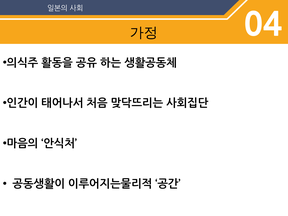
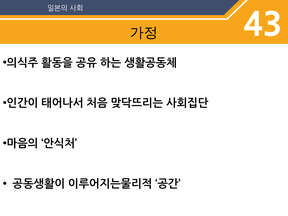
04: 04 -> 43 (263, 25)
